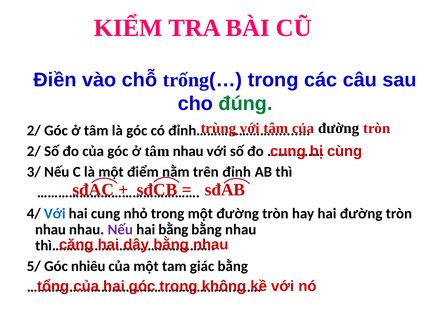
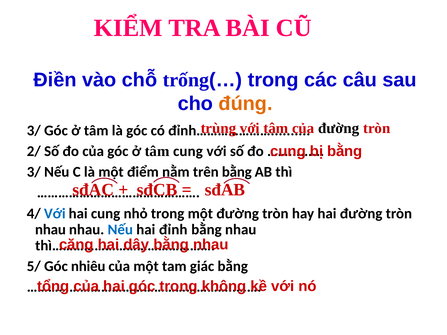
đúng colour: green -> orange (246, 104)
2/: 2/ -> 3/ (34, 131)
cùng: cùng -> bằng (345, 151)
tâm nhau: nhau -> cung (188, 151)
trên đỉnh: đỉnh -> bằng (237, 172)
Nếu colour: purple -> blue (120, 230)
hai bằng: bằng -> đỉnh (173, 230)
